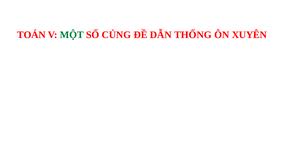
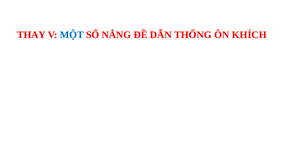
TOÁN: TOÁN -> THAY (31, 35)
MỘT colour: green -> blue (72, 35)
CỦNG: CỦNG -> NẮNG (116, 35)
XUYÊN: XUYÊN -> KHÍCH (249, 35)
